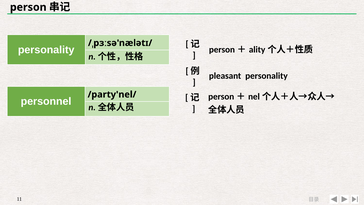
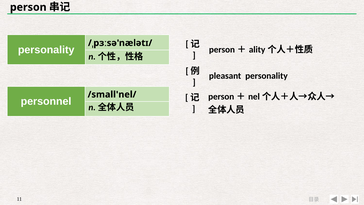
/party'nel/: /party'nel/ -> /small'nel/ (112, 94)
